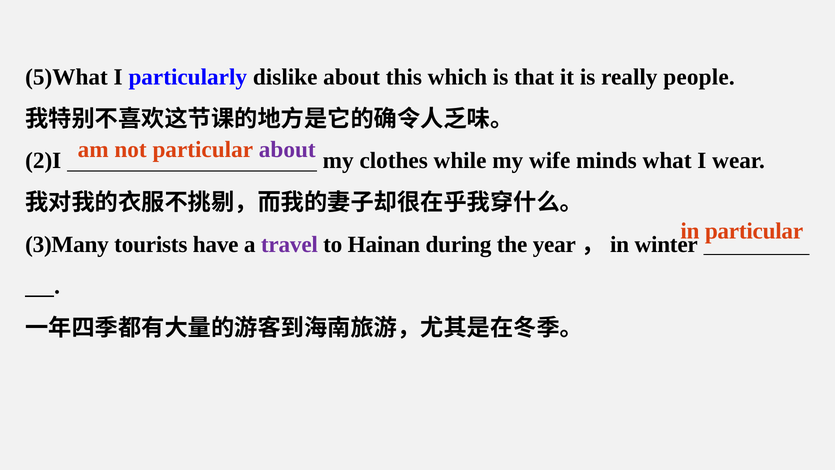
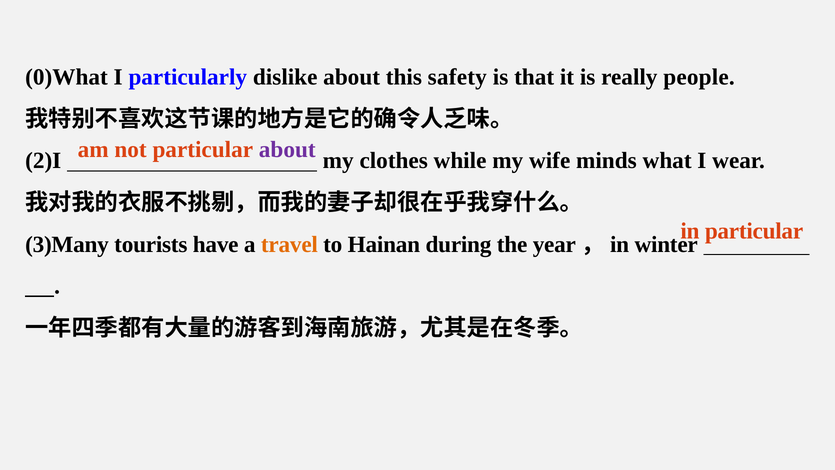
5)What: 5)What -> 0)What (67, 77)
which: which -> safety (457, 77)
travel colour: purple -> orange (289, 244)
